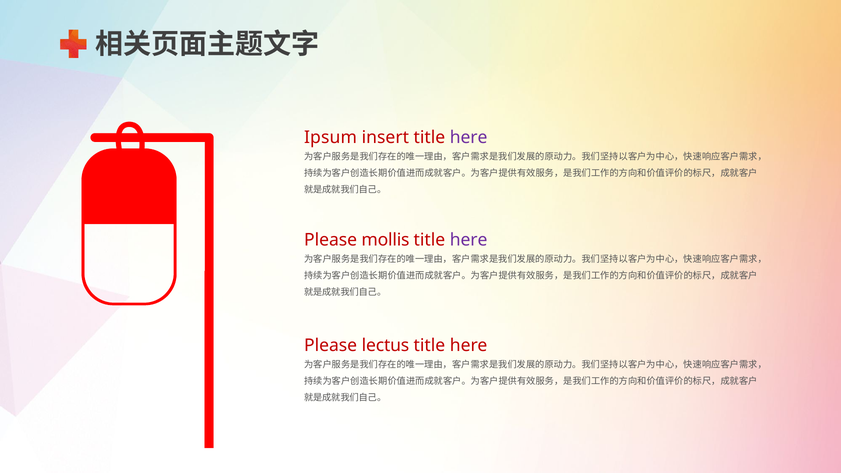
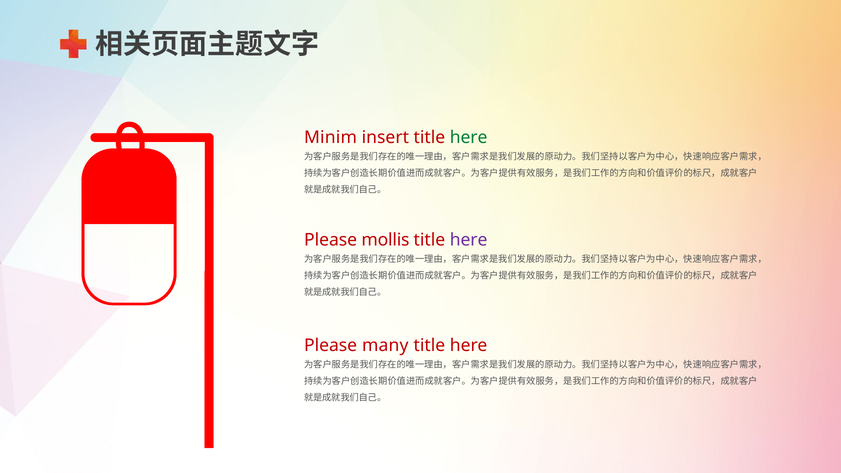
Ipsum: Ipsum -> Minim (330, 137)
here colour: purple -> green (469, 137)
lectus: lectus -> many (385, 345)
